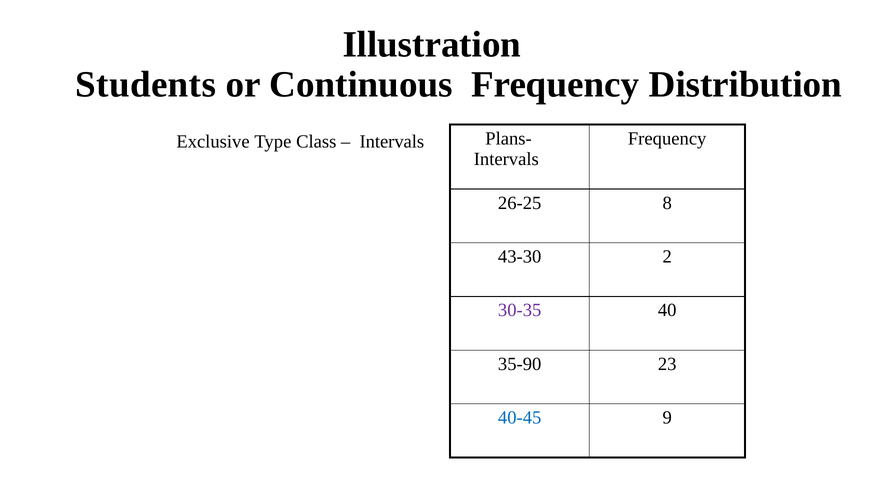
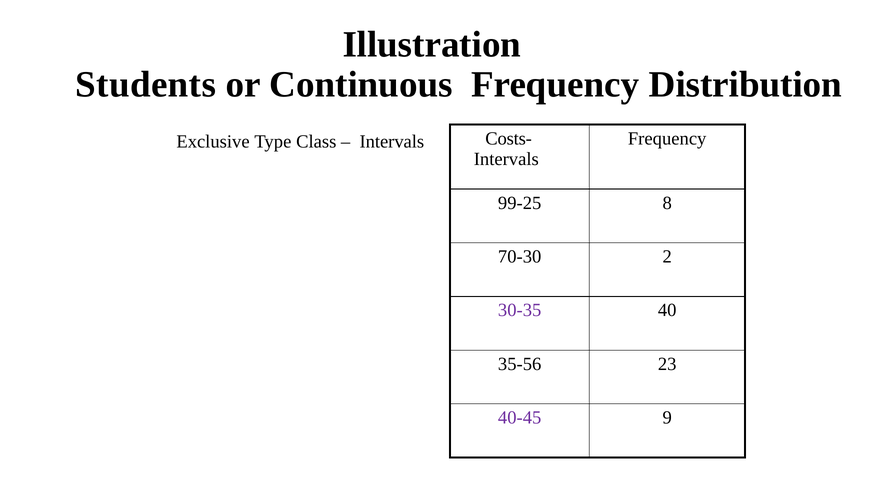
Plans-: Plans- -> Costs- (509, 139)
26-25: 26-25 -> 99-25 (520, 203)
43-30: 43-30 -> 70-30 (520, 257)
35-90: 35-90 -> 35-56 (520, 364)
40-45 colour: blue -> purple (520, 418)
